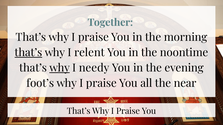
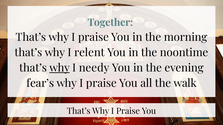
that’s underline: present -> none (28, 53)
foot’s: foot’s -> fear’s (40, 84)
near: near -> walk (185, 84)
